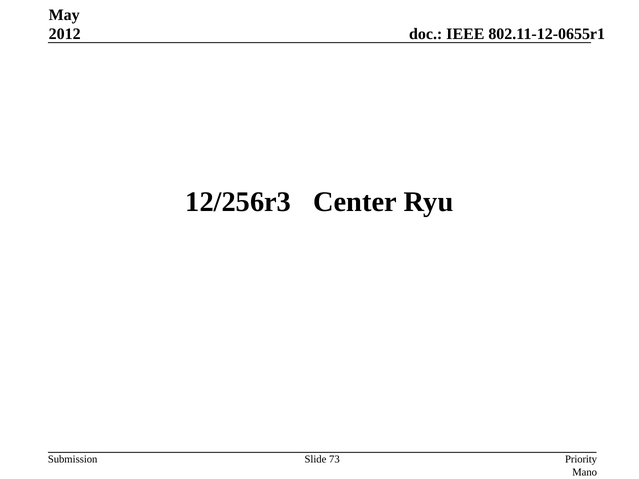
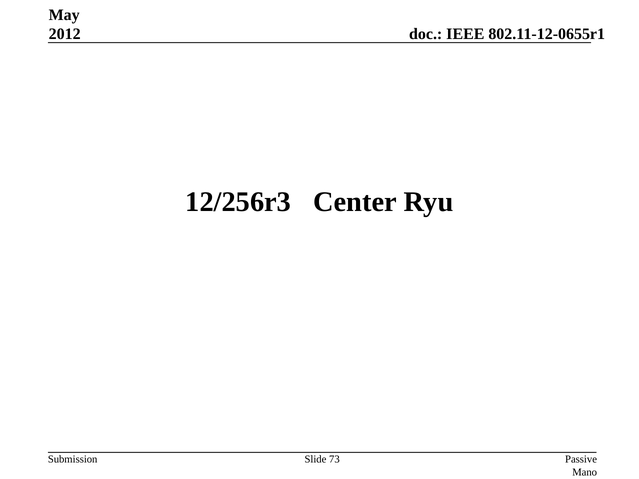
Priority: Priority -> Passive (581, 460)
